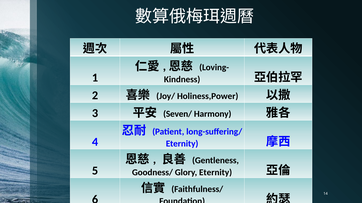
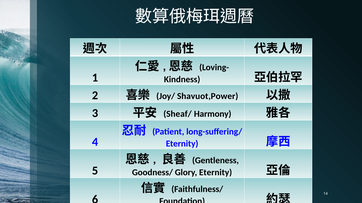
Holiness,Power: Holiness,Power -> Shavuot,Power (208, 96)
Seven/: Seven/ -> Sheaf/ (178, 114)
